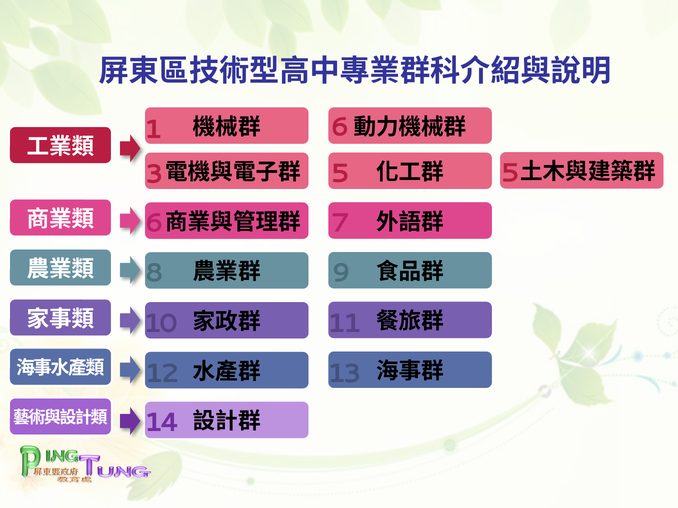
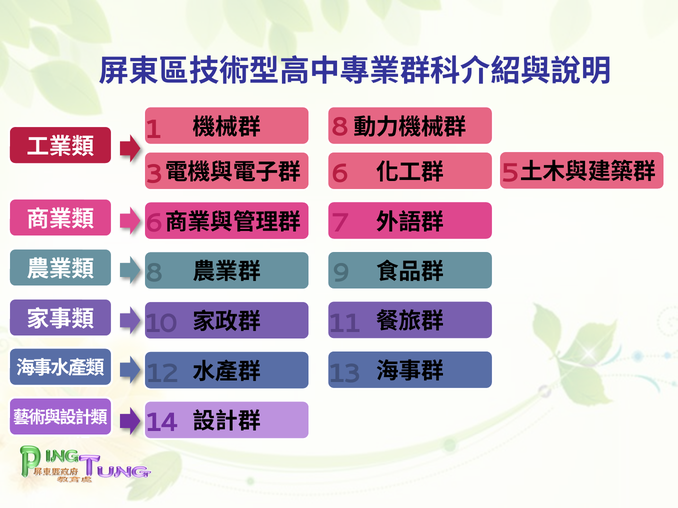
1 6: 6 -> 8 (340, 127)
3 5: 5 -> 6 (340, 174)
